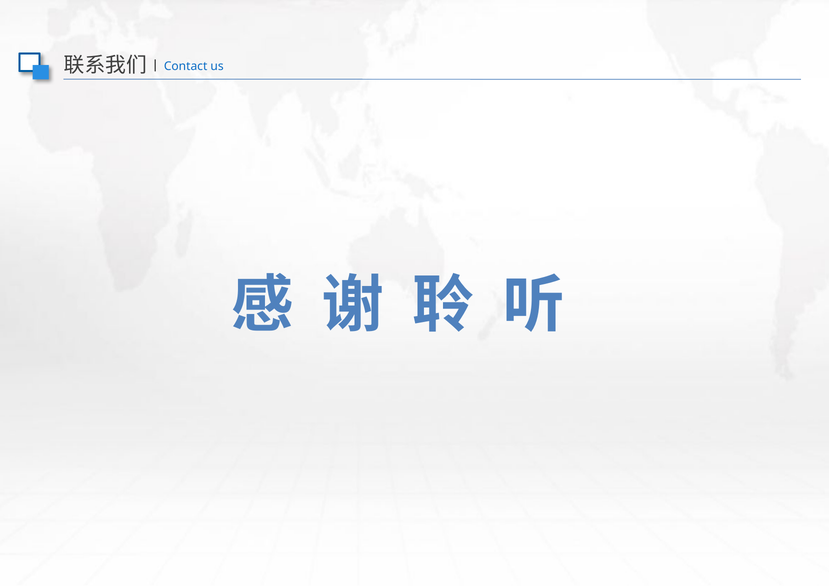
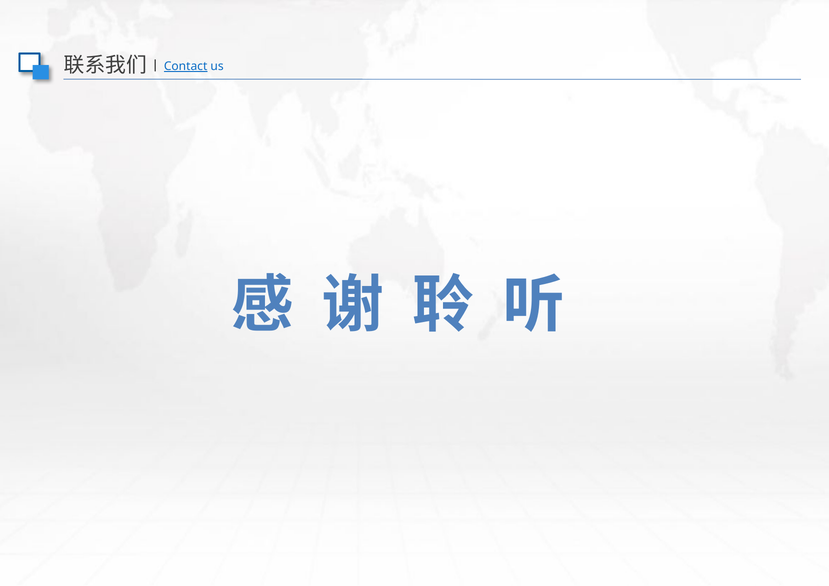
Contact underline: none -> present (186, 66)
